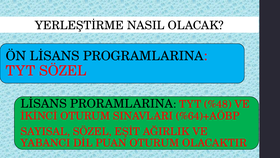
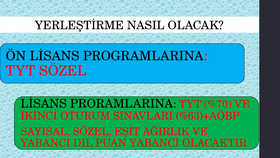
%48: %48 -> %70 (218, 104)
%64)+AÖBP: %64)+AÖBP -> %63)+AÖBP (208, 116)
PUAN OTURUM: OTURUM -> YABANCI (154, 142)
